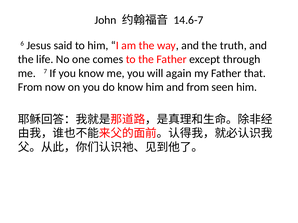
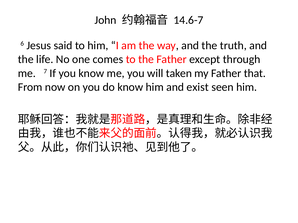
again: again -> taken (179, 73)
and from: from -> exist (198, 87)
